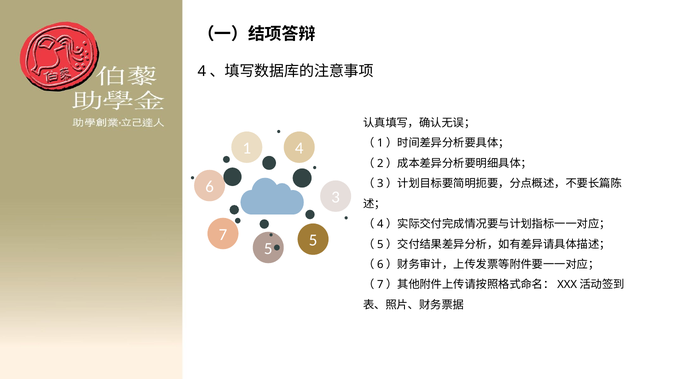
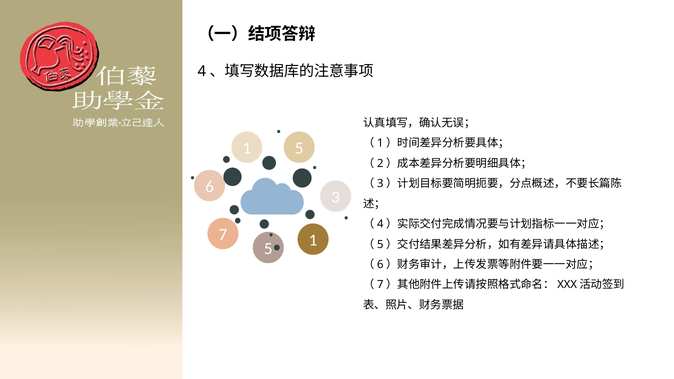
1 4: 4 -> 5 (299, 148)
5 5: 5 -> 1 (313, 240)
